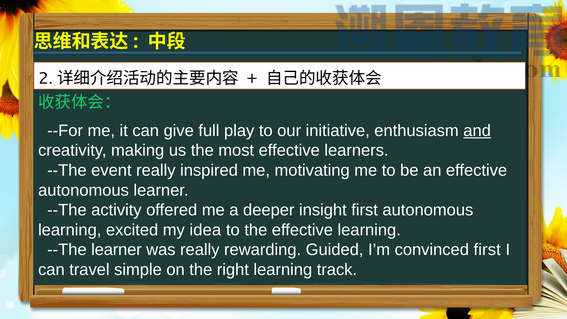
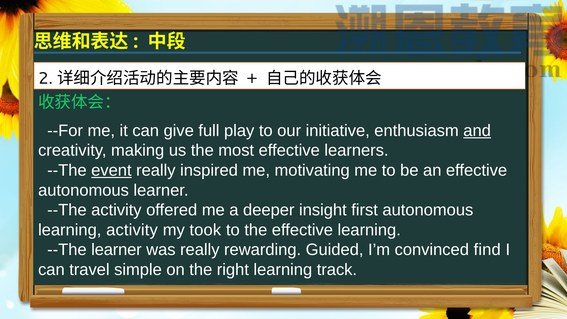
event underline: none -> present (111, 170)
learning excited: excited -> activity (132, 230)
idea: idea -> took (205, 230)
convinced first: first -> find (487, 250)
